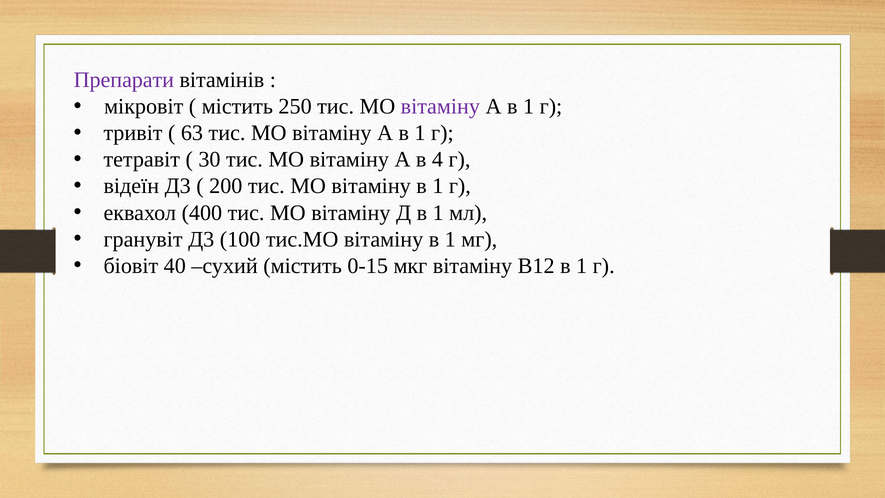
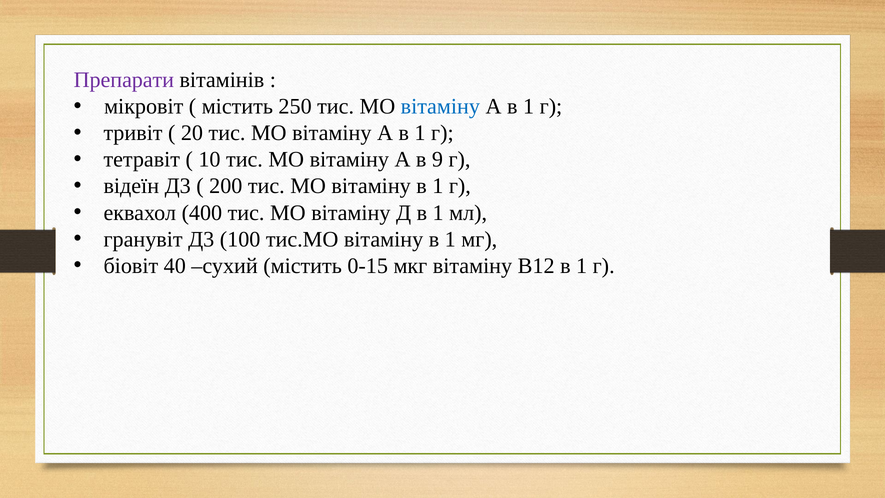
вітаміну colour: purple -> blue (440, 106)
63: 63 -> 20 (192, 133)
30: 30 -> 10 (209, 160)
4: 4 -> 9 (437, 160)
